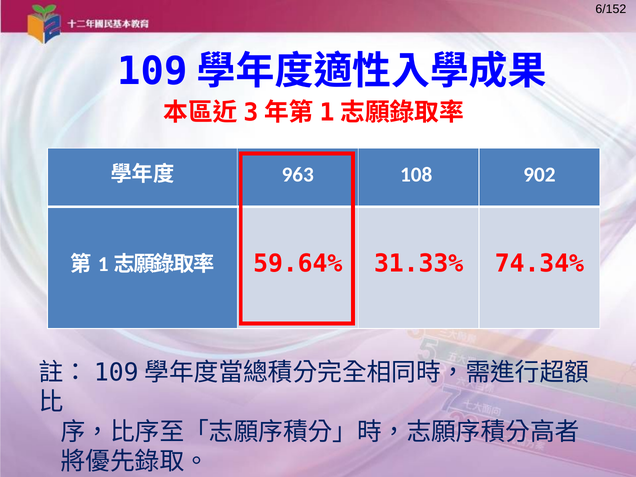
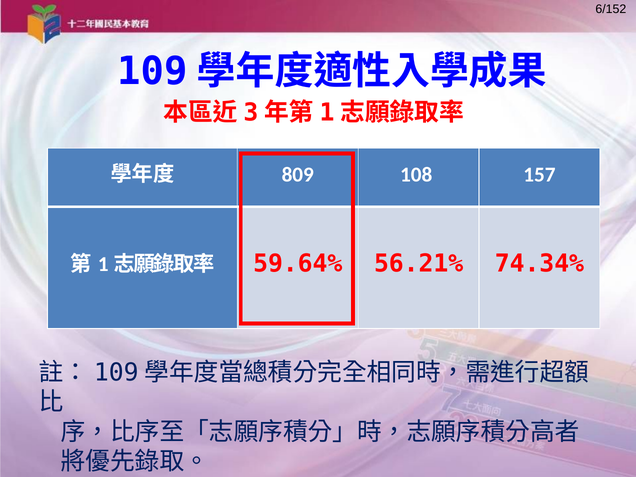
963: 963 -> 809 (298, 175)
902: 902 -> 157 (539, 175)
31.33%: 31.33% -> 56.21% (419, 263)
